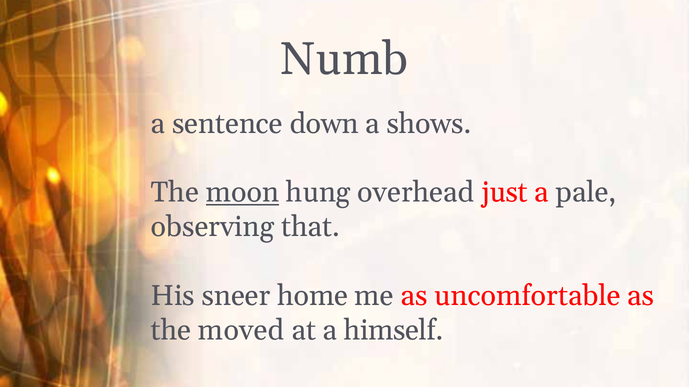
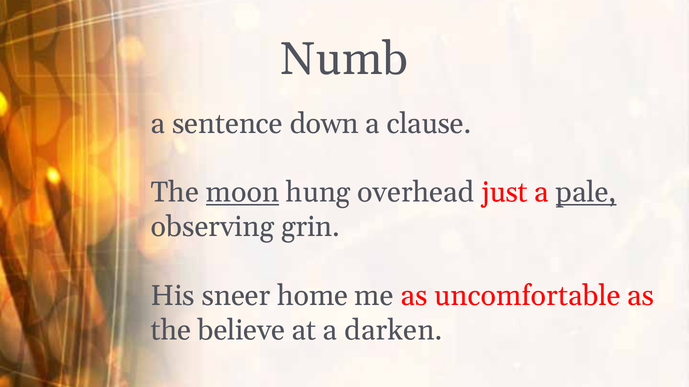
shows: shows -> clause (429, 124)
pale underline: none -> present (586, 193)
that: that -> grin (311, 227)
moved: moved -> believe (241, 331)
himself: himself -> darken (393, 331)
